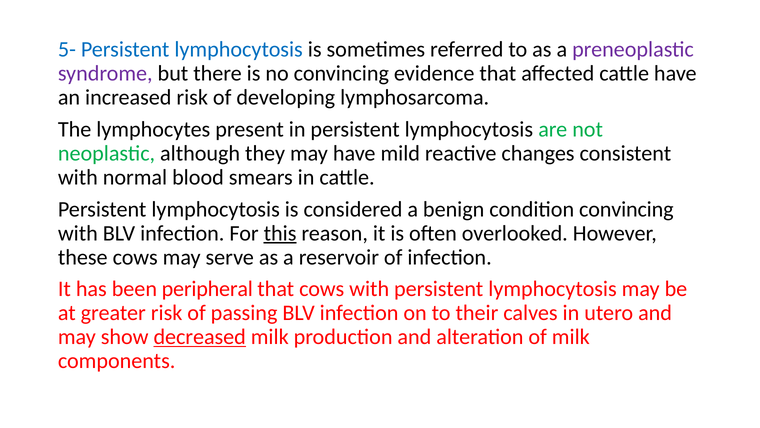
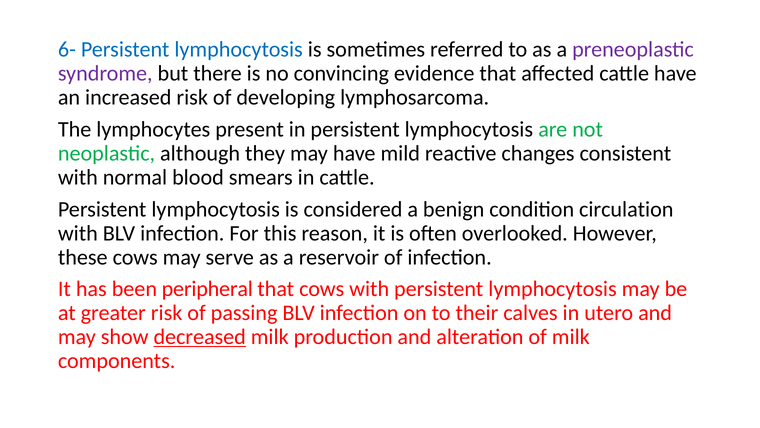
5-: 5- -> 6- (67, 49)
condition convincing: convincing -> circulation (626, 209)
this underline: present -> none (280, 233)
